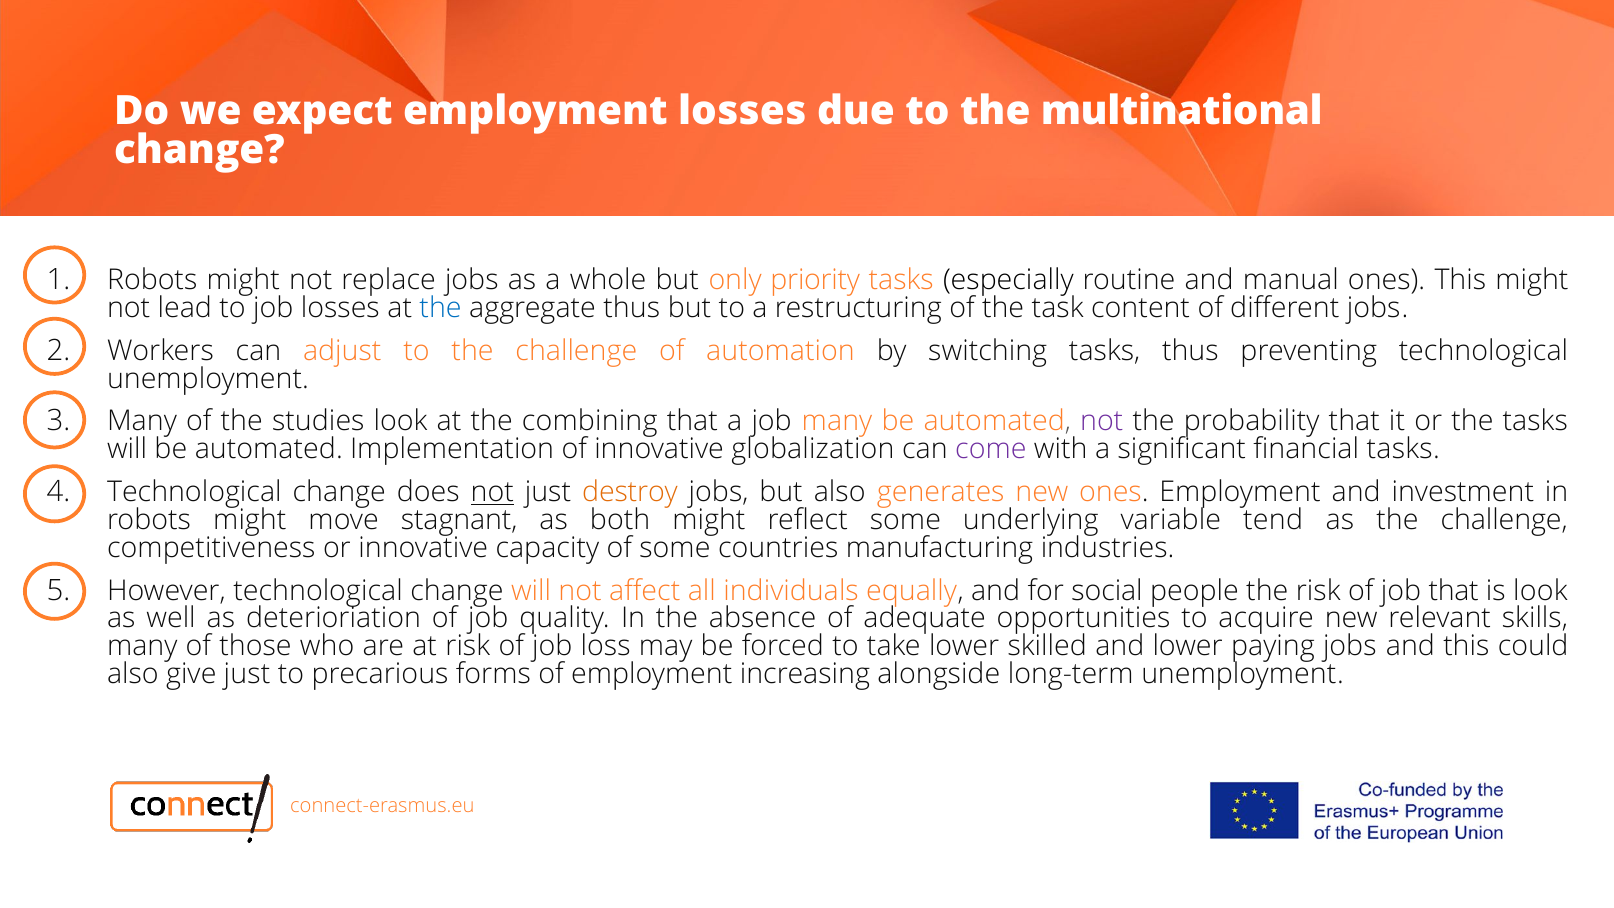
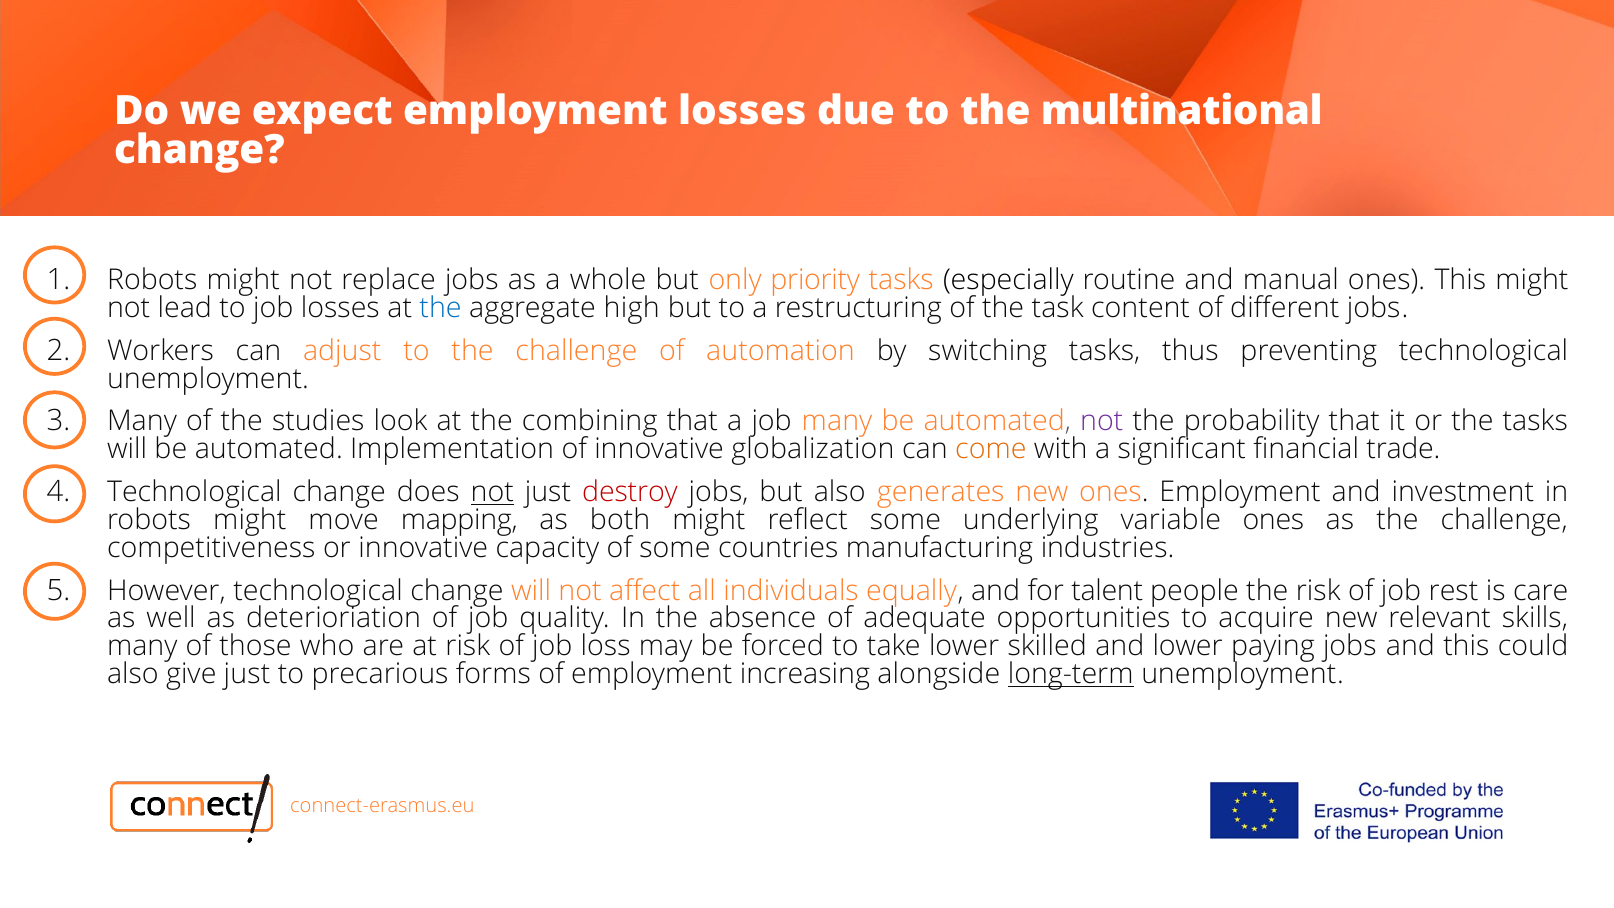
aggregate thus: thus -> high (632, 308)
come colour: purple -> orange (991, 449)
financial tasks: tasks -> trade (1403, 449)
destroy colour: orange -> red (630, 492)
stagnant: stagnant -> mapping (459, 520)
variable tend: tend -> ones (1273, 520)
social: social -> talent (1107, 591)
job that: that -> rest (1453, 591)
is look: look -> care (1541, 591)
long-term underline: none -> present (1071, 674)
